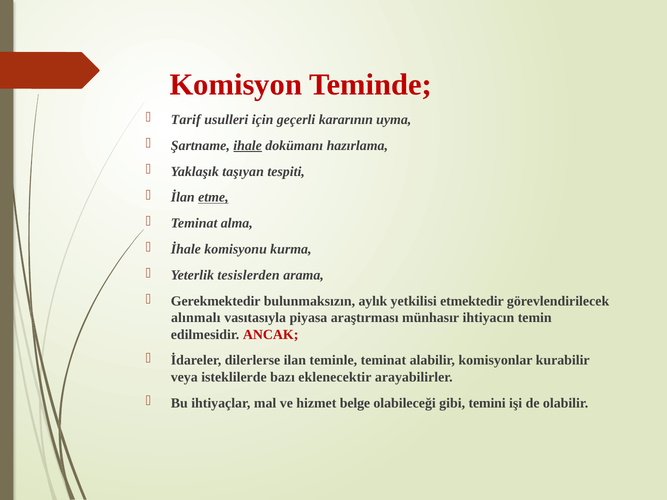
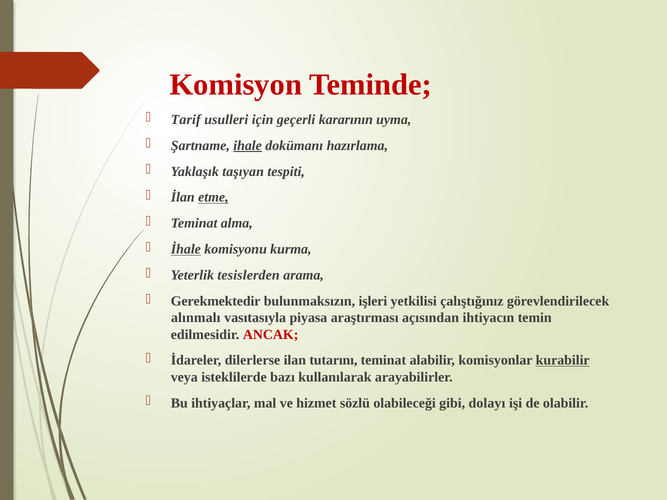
İhale underline: none -> present (186, 249)
aylık: aylık -> işleri (373, 301)
etmektedir: etmektedir -> çalıştığınız (472, 301)
münhasır: münhasır -> açısından (431, 318)
teminle: teminle -> tutarını (333, 361)
kurabilir underline: none -> present (563, 361)
eklenecektir: eklenecektir -> kullanılarak (335, 377)
belge: belge -> sözlü (355, 403)
temini: temini -> dolayı (487, 403)
